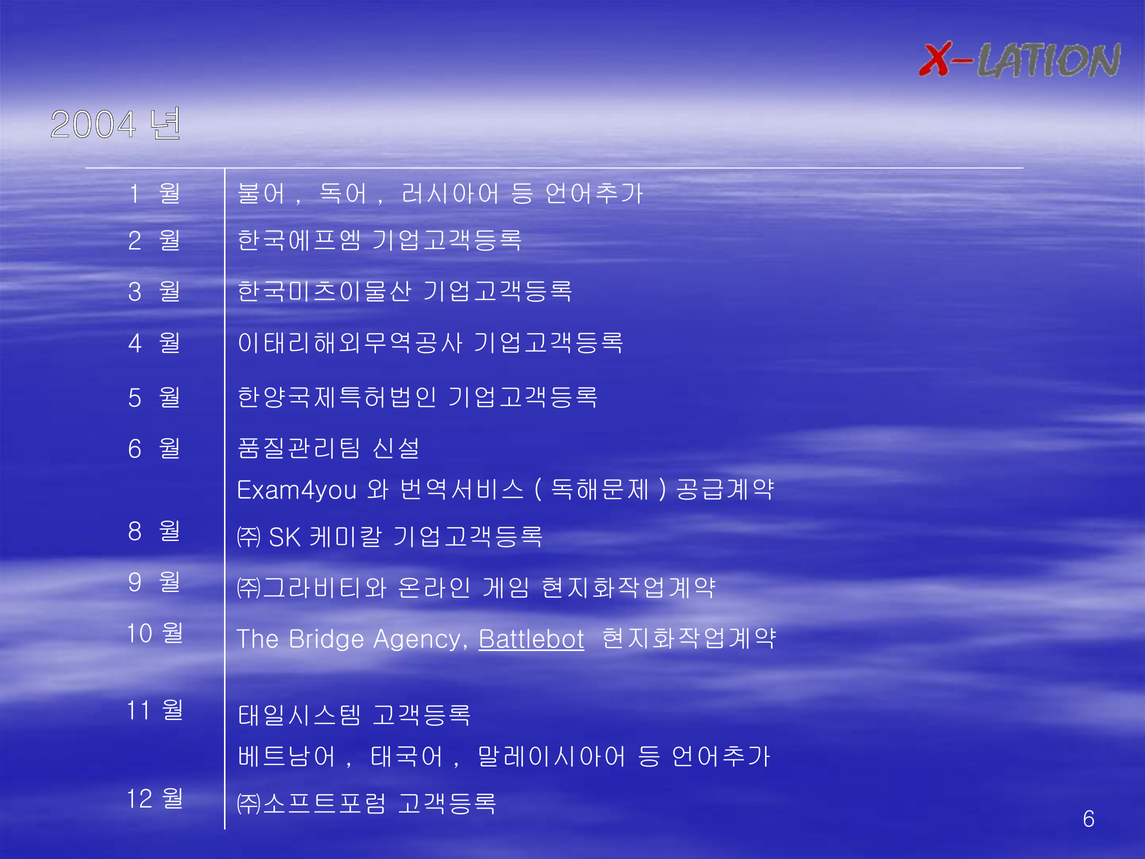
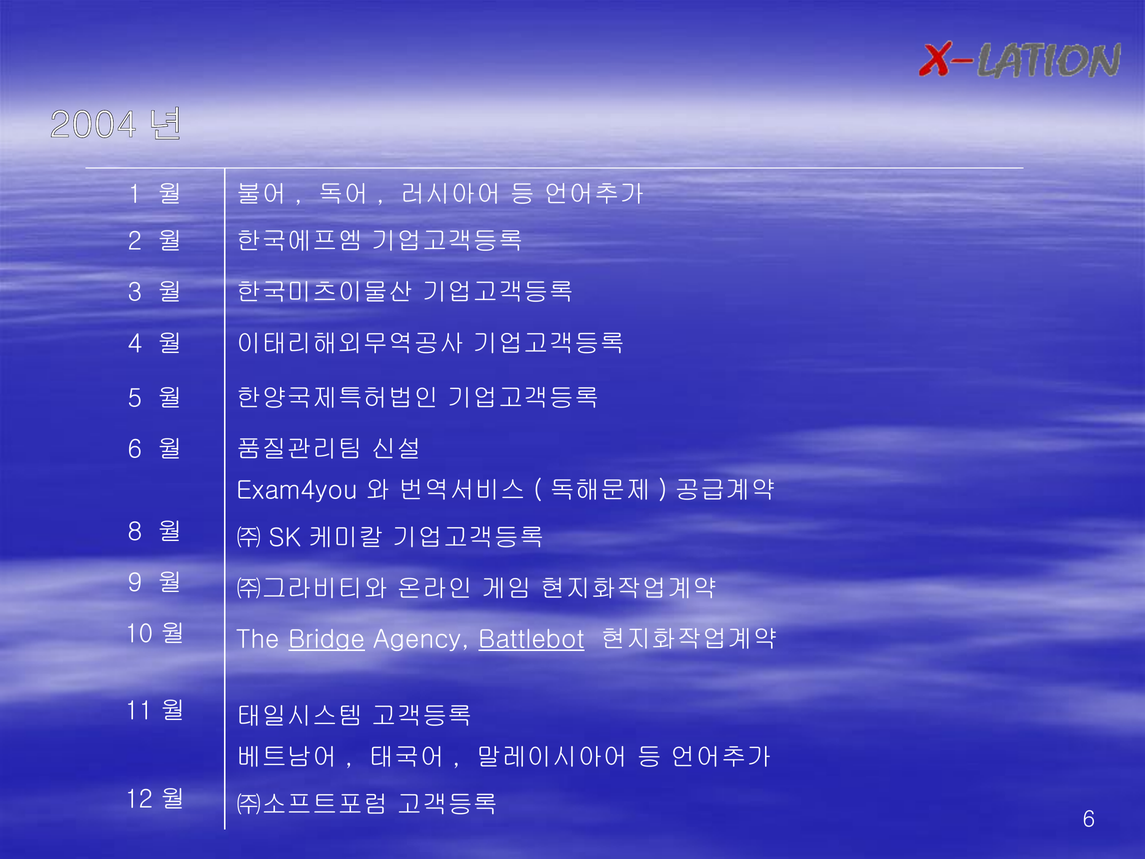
Bridge underline: none -> present (327, 639)
